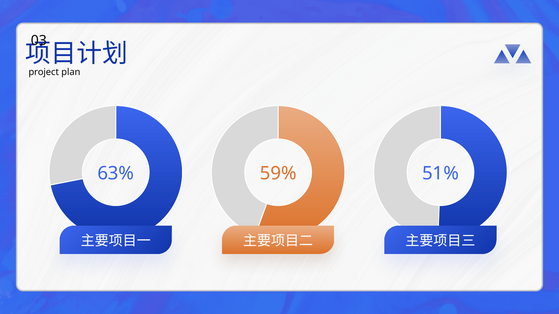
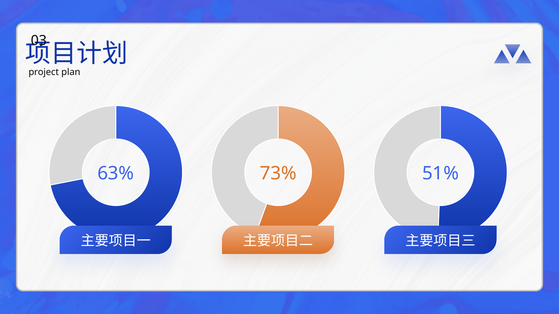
59%: 59% -> 73% (278, 174)
